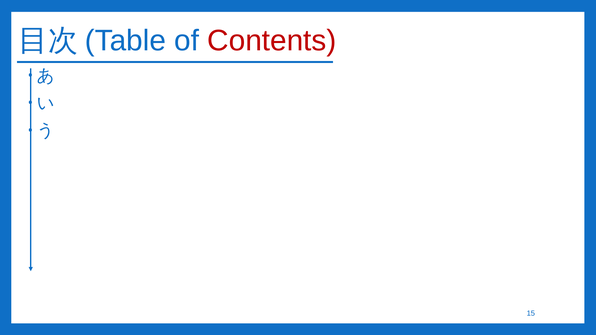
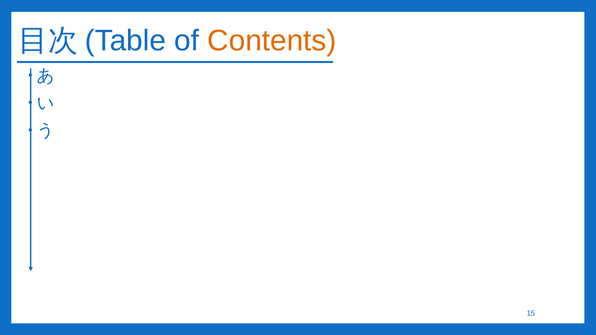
Contents colour: red -> orange (272, 41)
